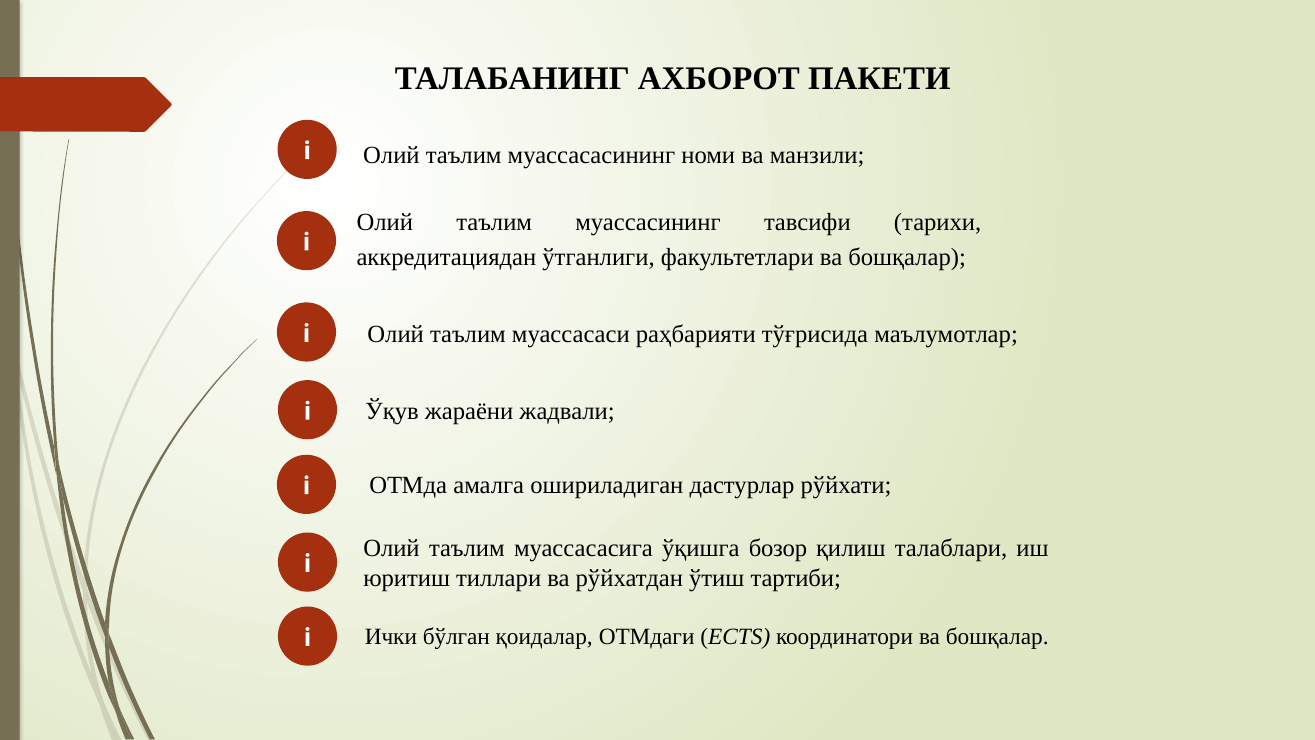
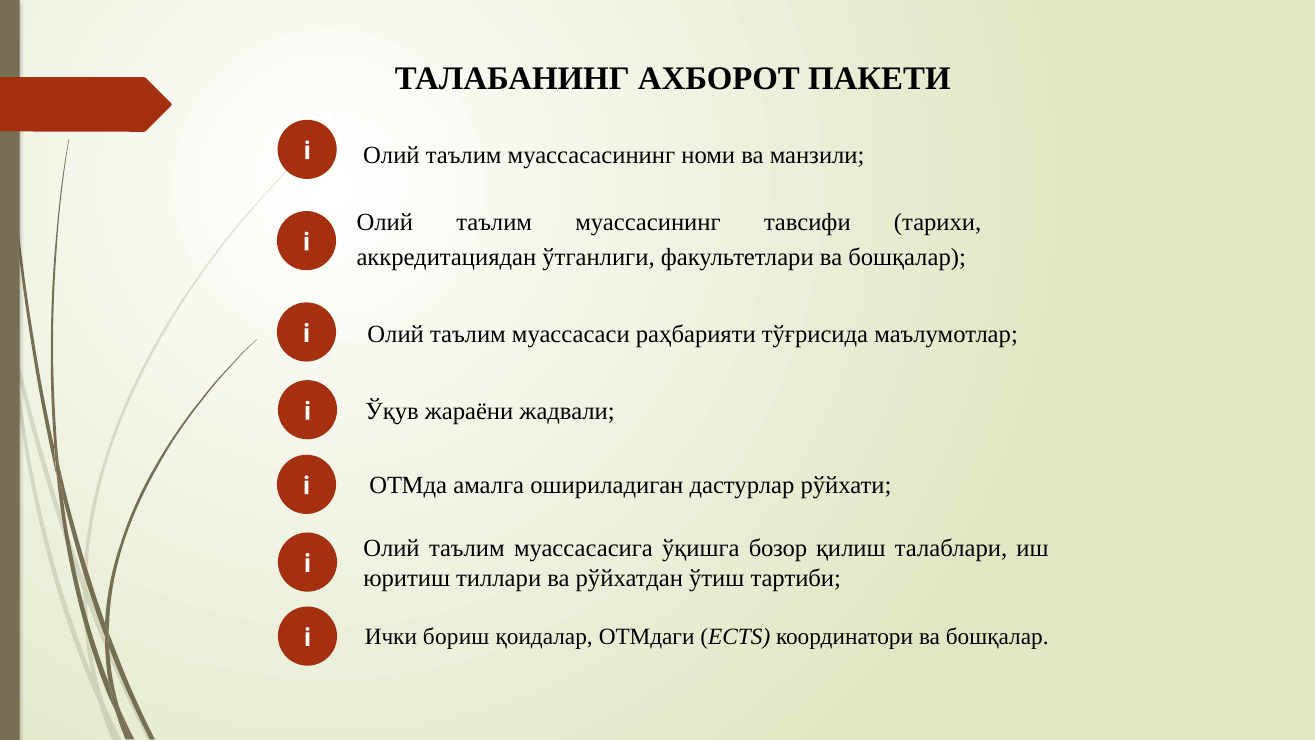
бўлган: бўлган -> бориш (456, 636)
